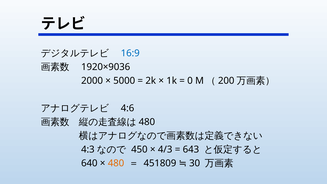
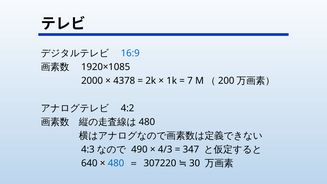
1920×9036: 1920×9036 -> 1920×1085 (106, 67)
5000: 5000 -> 4378 (124, 81)
0: 0 -> 7 (190, 81)
4:6: 4:6 -> 4:2 (128, 108)
450: 450 -> 490 (139, 149)
643: 643 -> 347 (191, 149)
480 colour: orange -> blue (116, 163)
451809: 451809 -> 307220 (160, 163)
